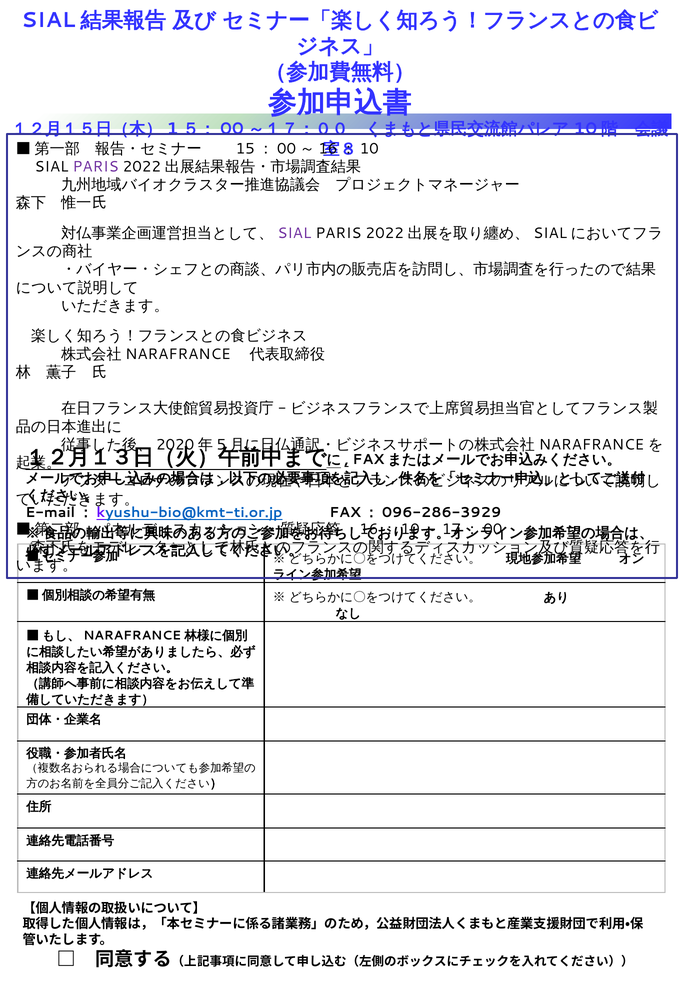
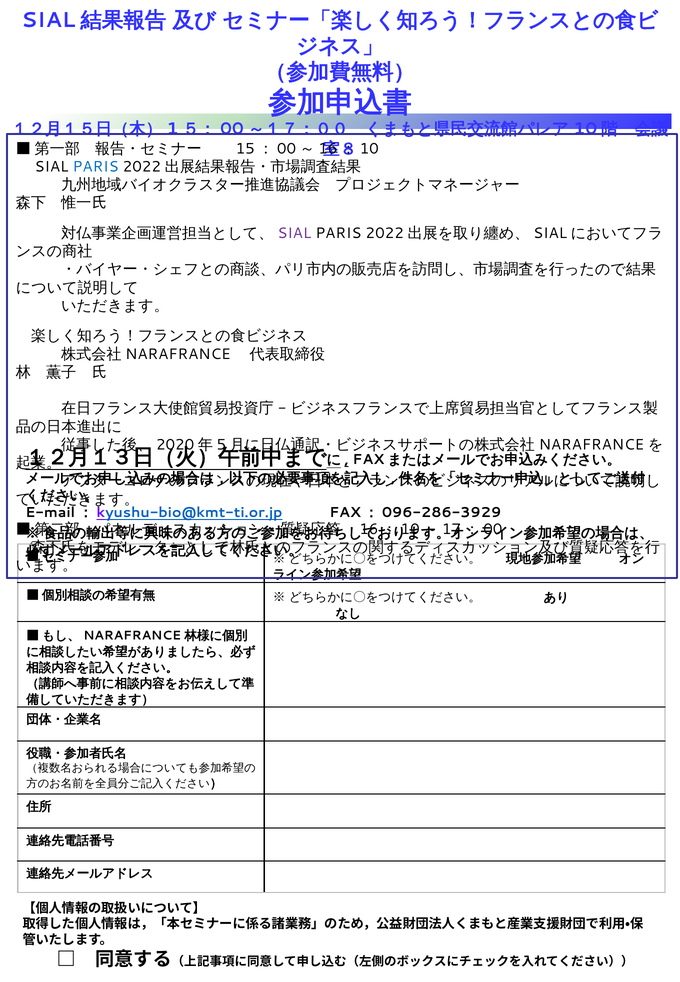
PARIS colour: purple -> blue (96, 167)
